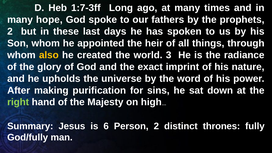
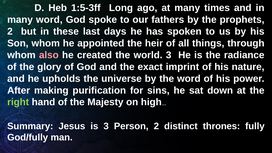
1:7-3ff: 1:7-3ff -> 1:5-3ff (86, 8)
many hope: hope -> word (49, 20)
also colour: yellow -> pink (49, 55)
is 6: 6 -> 3 (106, 126)
